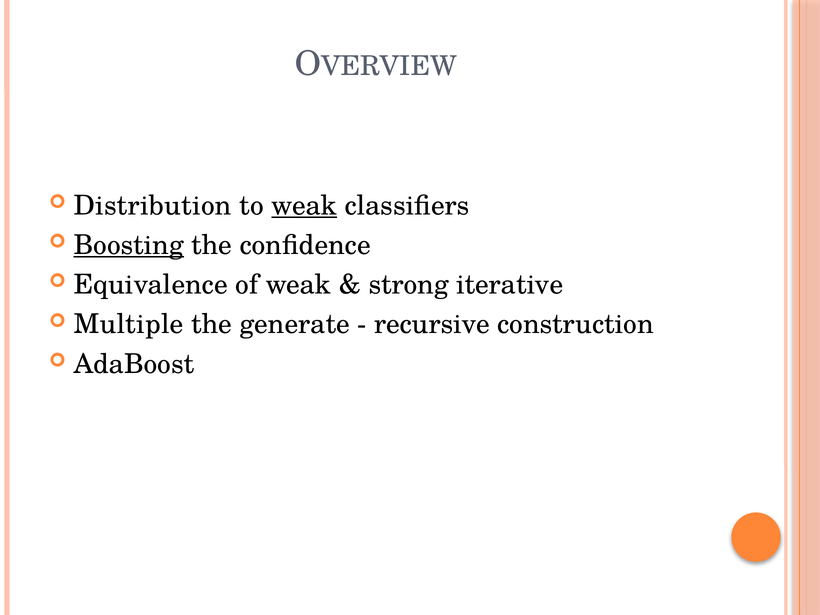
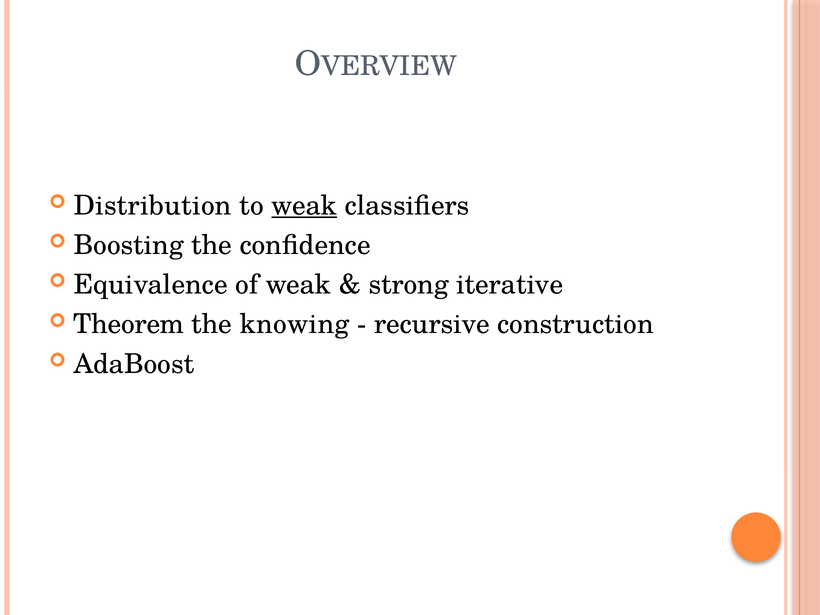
Boosting underline: present -> none (129, 245)
Multiple: Multiple -> Theorem (129, 324)
generate: generate -> knowing (295, 324)
